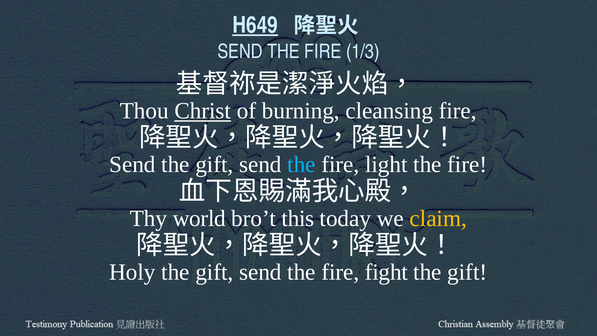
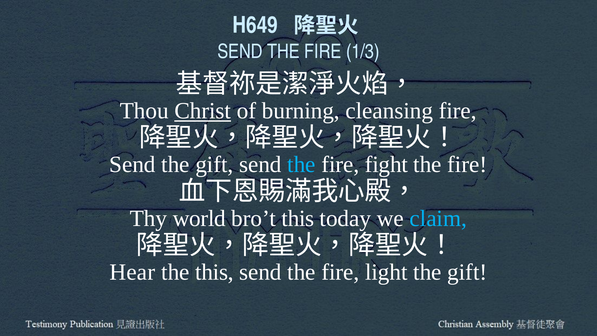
H649 underline: present -> none (255, 25)
light: light -> fight (386, 165)
claim colour: yellow -> light blue (438, 218)
Holy: Holy -> Hear (132, 272)
gift: gift -> this (214, 272)
fight: fight -> light (386, 272)
